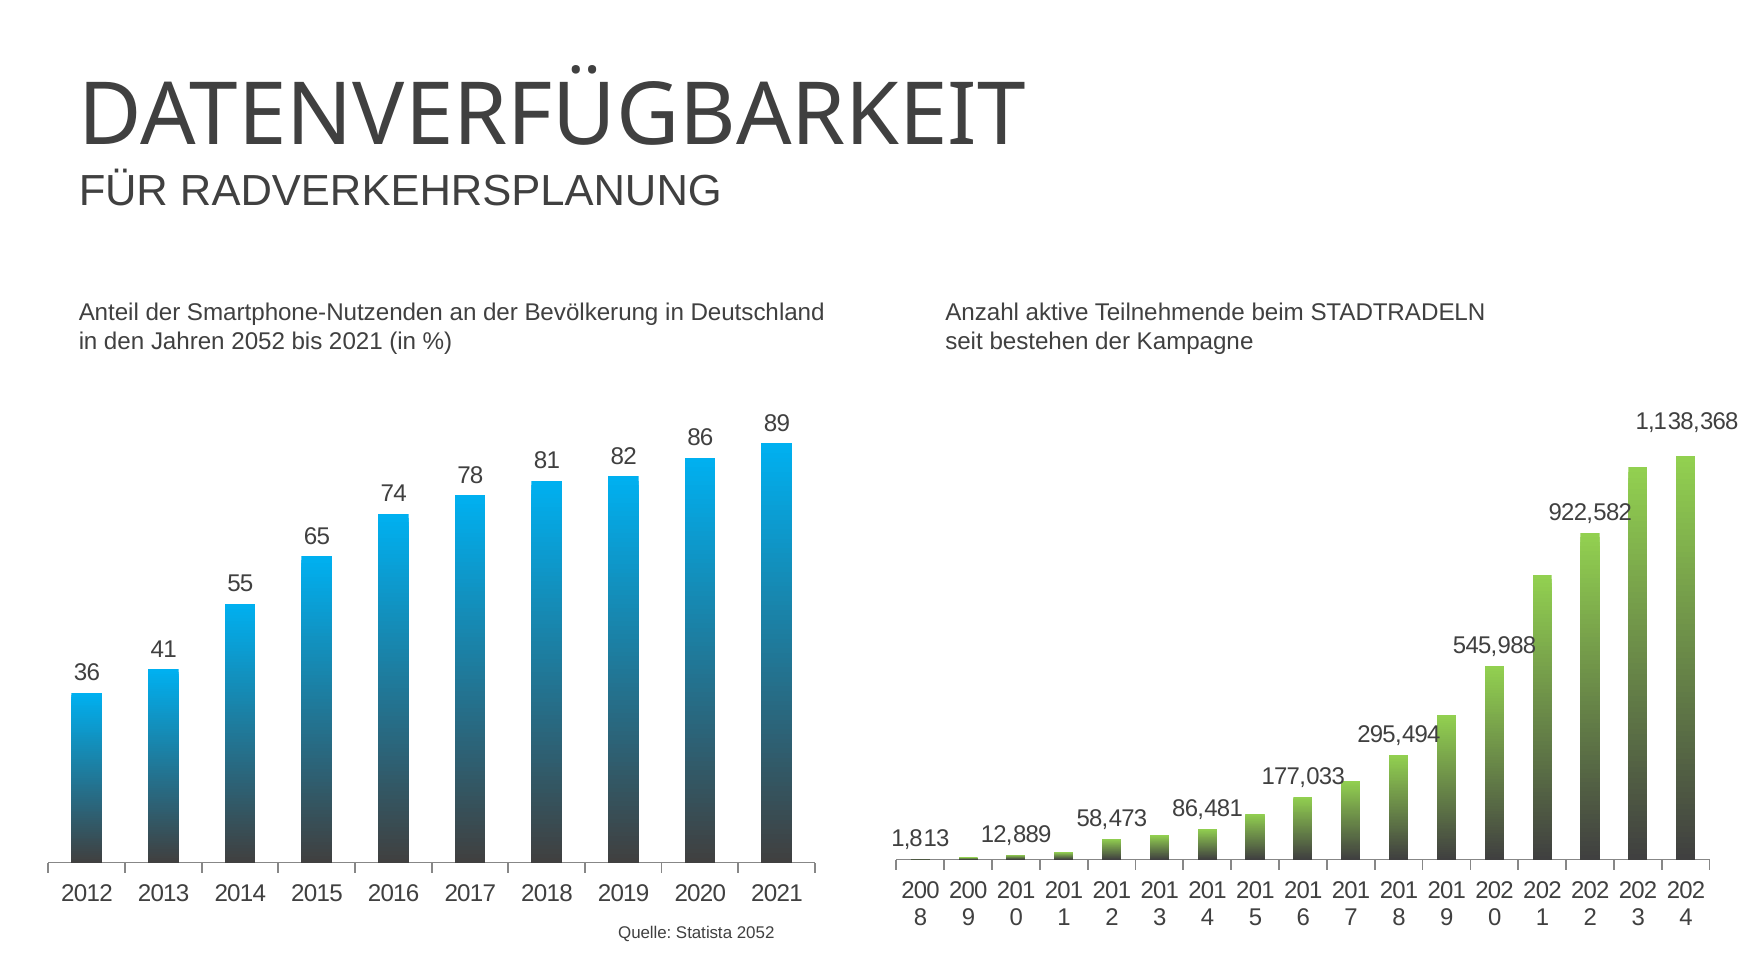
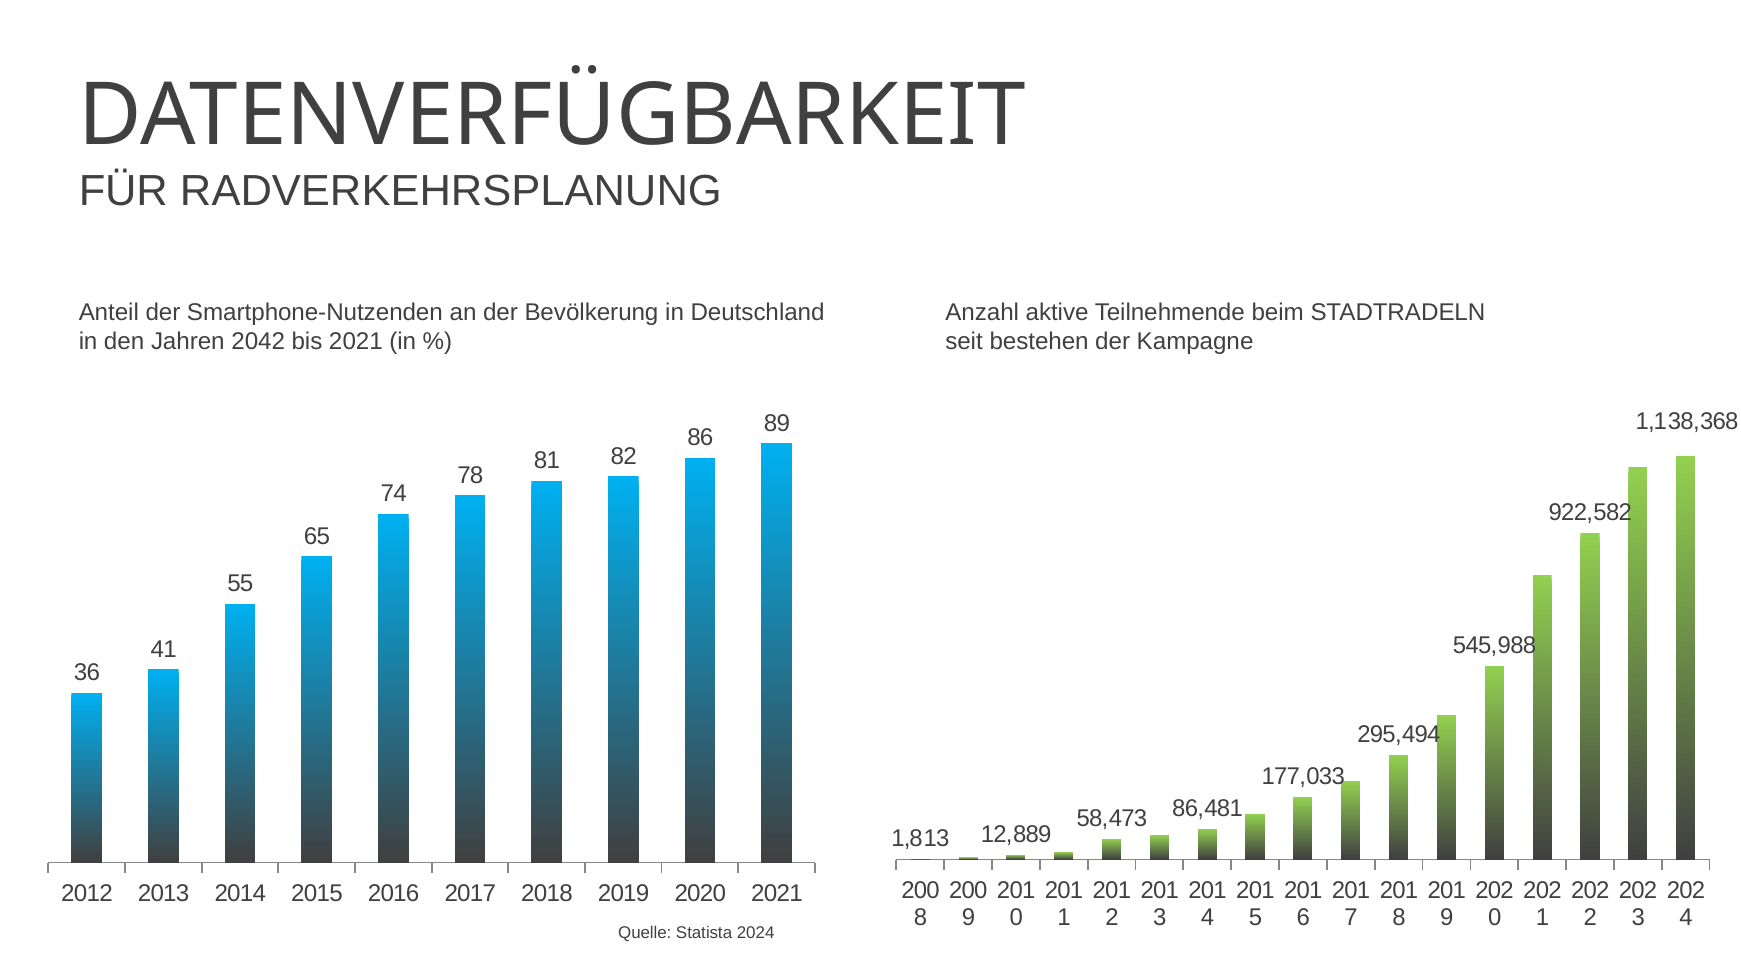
Jahren 2052: 2052 -> 2042 (258, 341)
Statista 2052: 2052 -> 2024 (756, 933)
